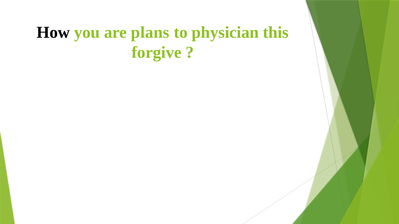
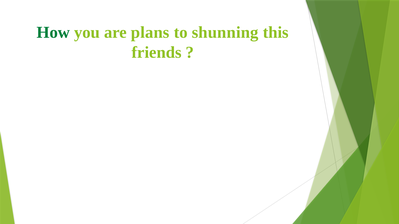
How colour: black -> green (53, 33)
physician: physician -> shunning (225, 33)
forgive: forgive -> friends (157, 53)
